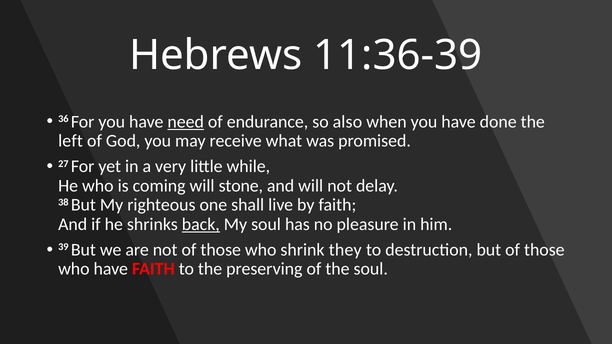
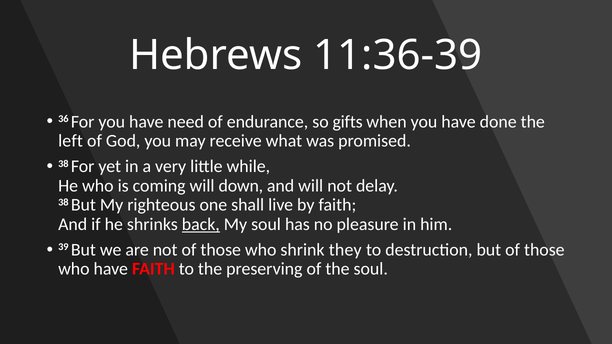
need underline: present -> none (186, 122)
also: also -> gifts (348, 122)
27: 27 -> 38 (63, 164)
stone: stone -> down (241, 186)
